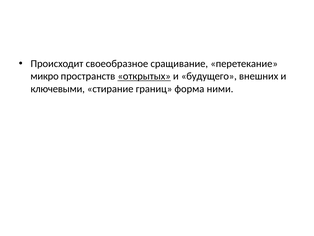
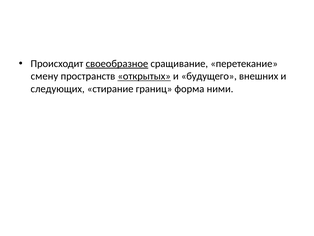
своеобразное underline: none -> present (117, 64)
микро: микро -> смену (44, 76)
ключевыми: ключевыми -> следующих (58, 89)
